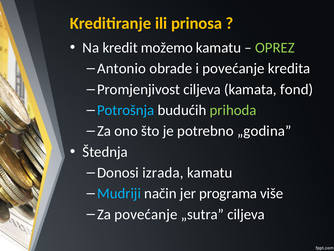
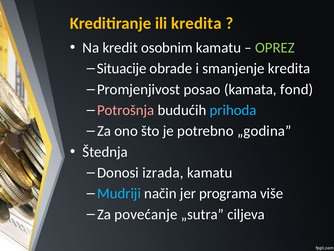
ili prinosa: prinosa -> kredita (196, 23)
možemo: možemo -> osobnim (167, 48)
Antonio: Antonio -> Situacije (122, 68)
i povećanje: povećanje -> smanjenje (233, 68)
Promjenjivost ciljeva: ciljeva -> posao (202, 89)
Potrošnja colour: light blue -> pink (126, 110)
prihoda colour: light green -> light blue (233, 110)
